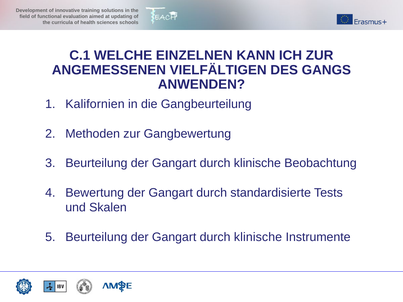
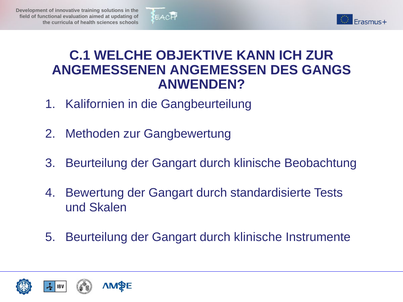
EINZELNEN: EINZELNEN -> OBJEKTIVE (194, 56)
VIELFÄLTIGEN: VIELFÄLTIGEN -> ANGEMESSEN (218, 70)
